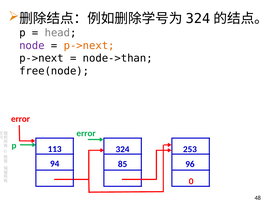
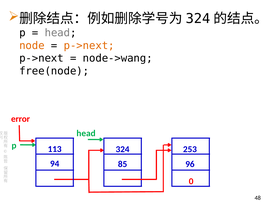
node colour: purple -> orange (32, 46)
node->than: node->than -> node->wang (118, 58)
error: error -> head (86, 133)
